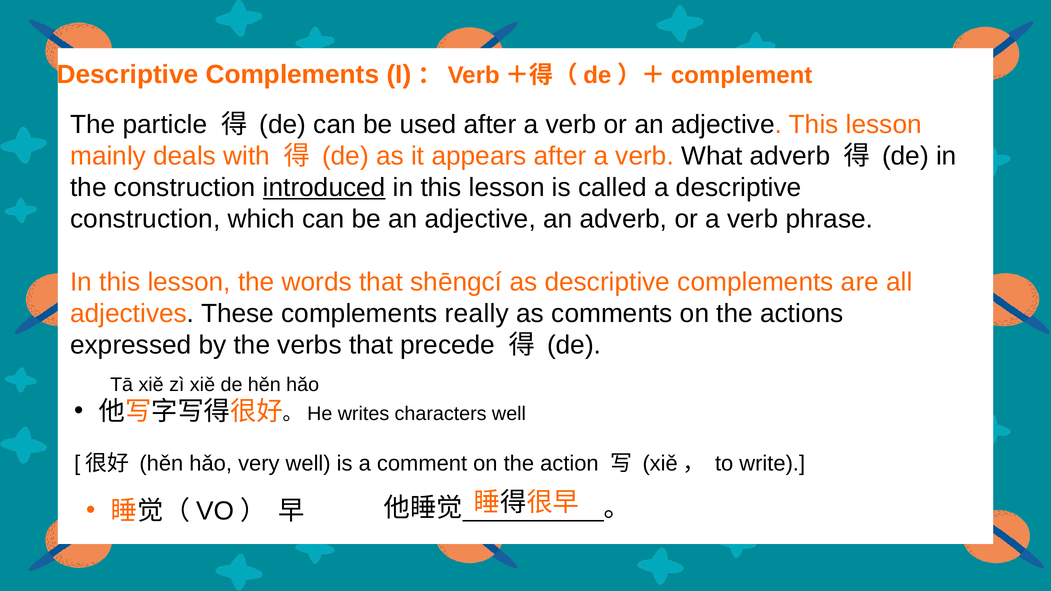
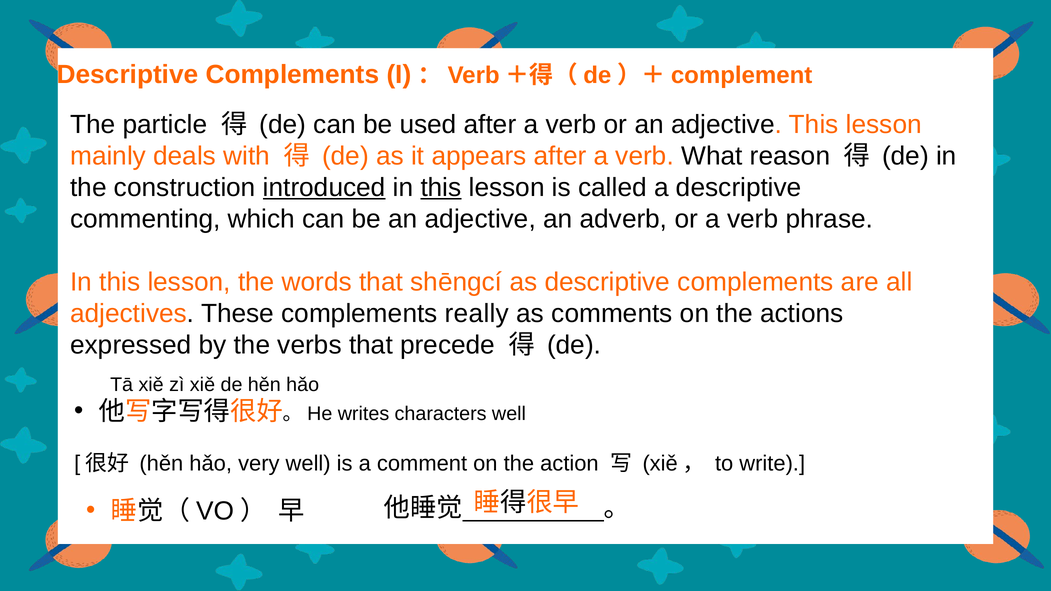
What adverb: adverb -> reason (790, 156)
this underline: none -> present (441, 188)
construction: construction -> commenting (145, 219)
